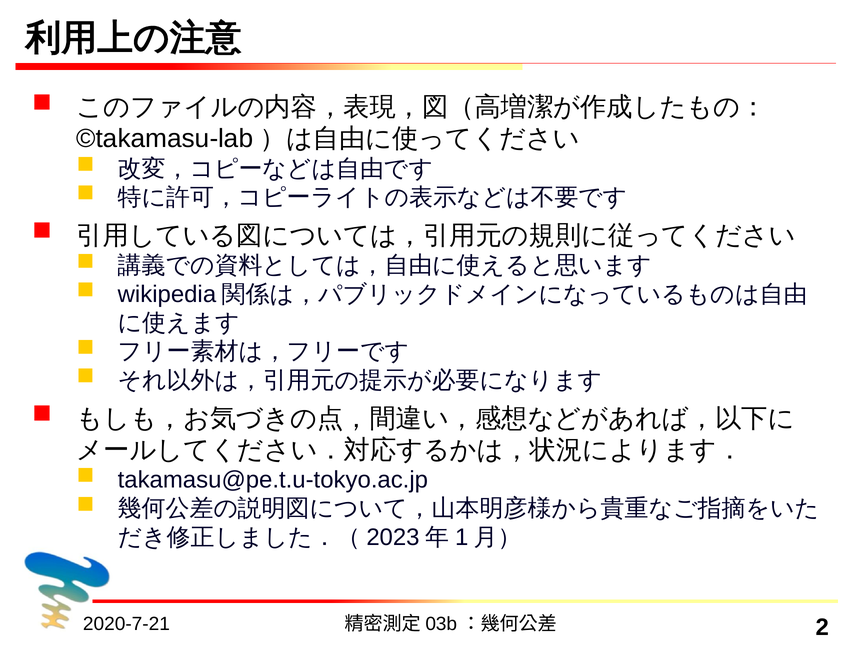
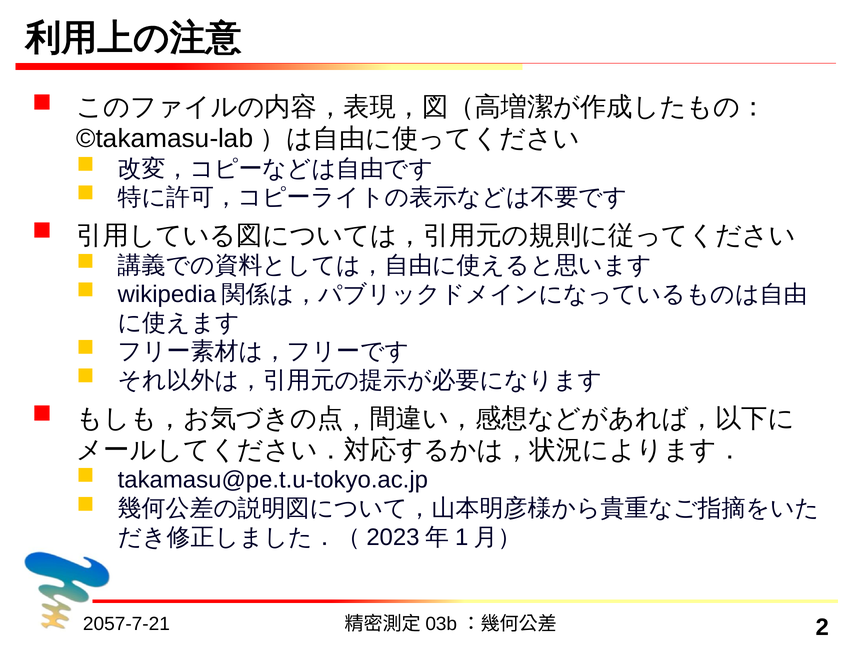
2020-7-21: 2020-7-21 -> 2057-7-21 (126, 625)
